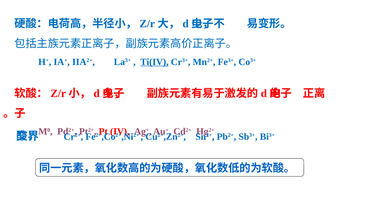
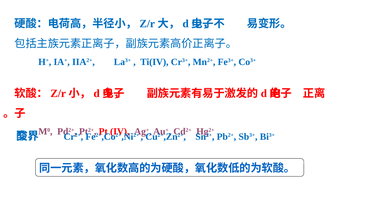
Ti(IV underline: present -> none (154, 62)
